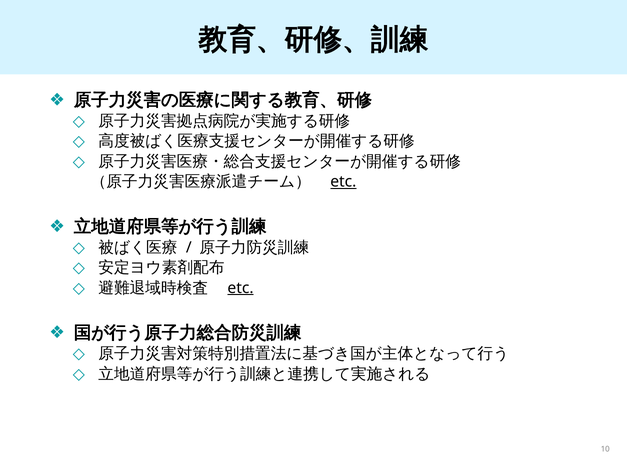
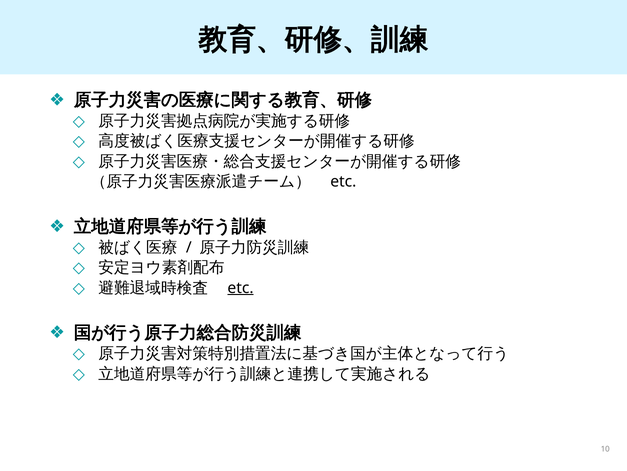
etc underline: present -> none (343, 181)
